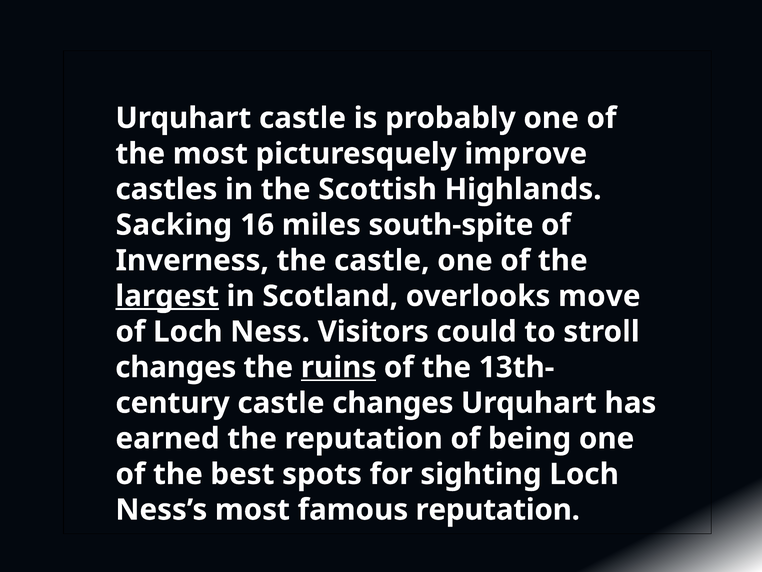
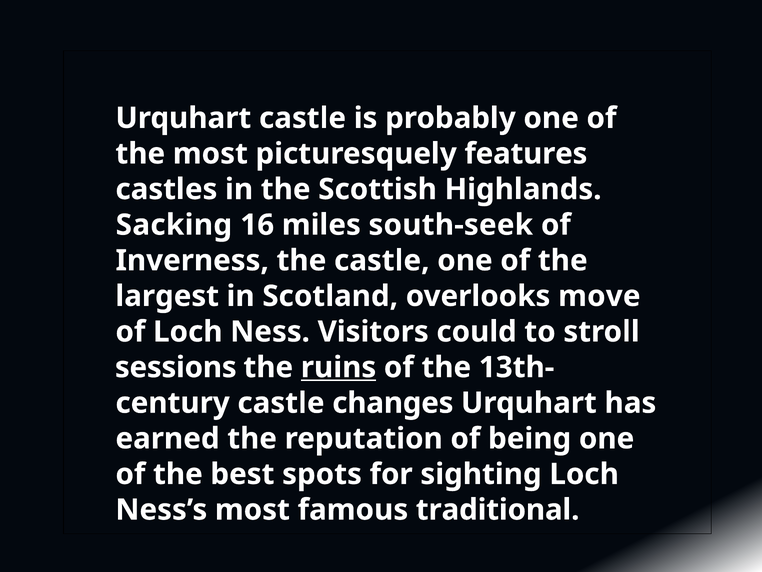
improve: improve -> features (526, 154)
south-spite: south-spite -> south-seek (451, 225)
largest underline: present -> none (167, 296)
changes: changes -> sessions (176, 367)
famous reputation: reputation -> traditional (498, 509)
